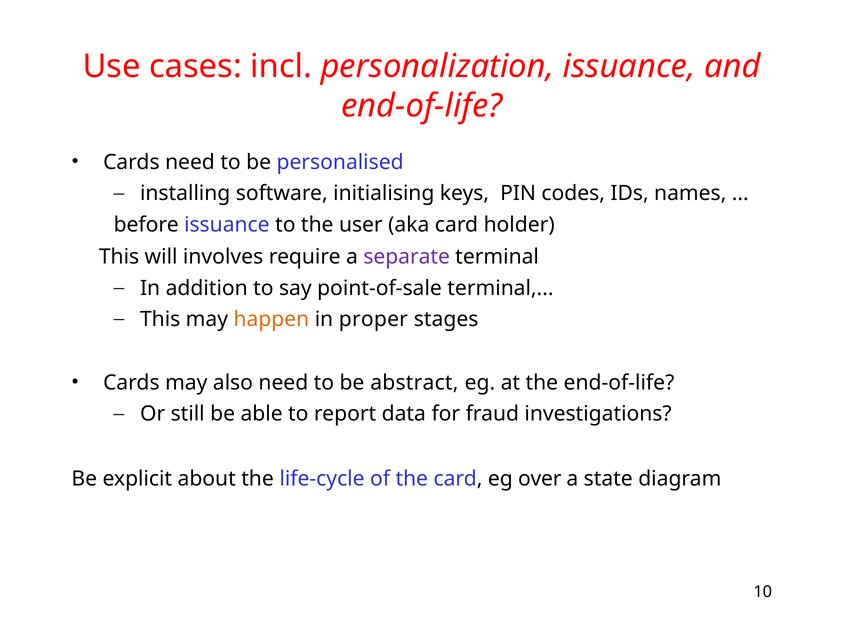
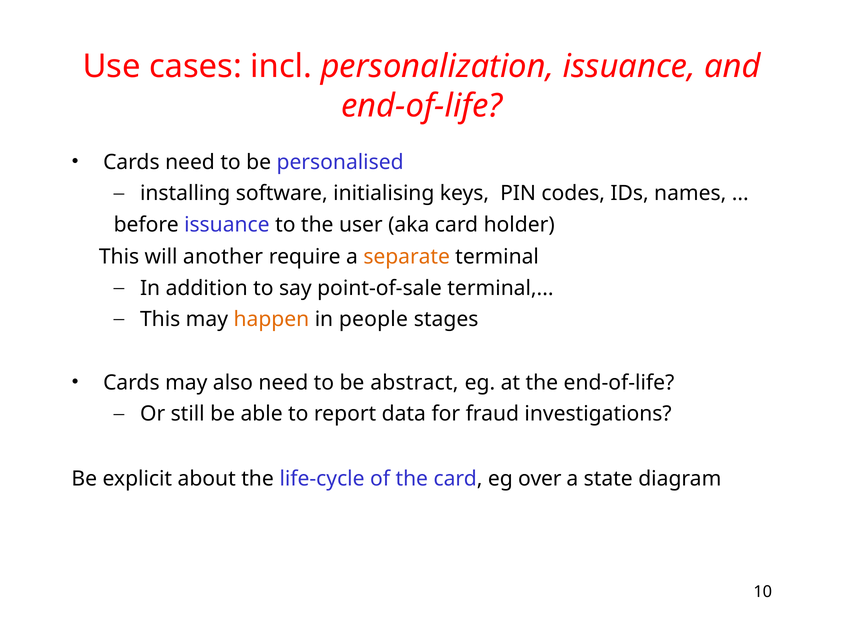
involves: involves -> another (223, 257)
separate colour: purple -> orange (407, 257)
proper: proper -> people (373, 319)
